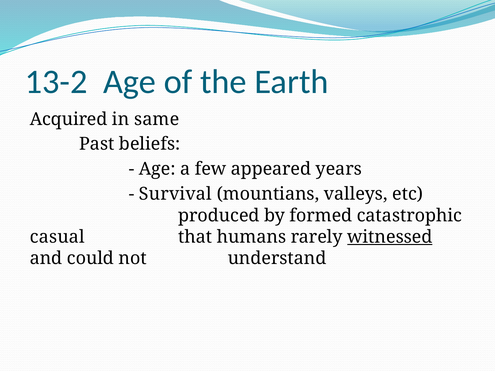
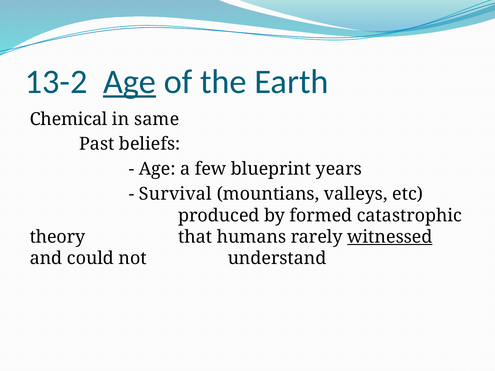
Age underline: none -> present (130, 82)
Acquired: Acquired -> Chemical (69, 119)
appeared: appeared -> blueprint (271, 169)
casual: casual -> theory (57, 237)
